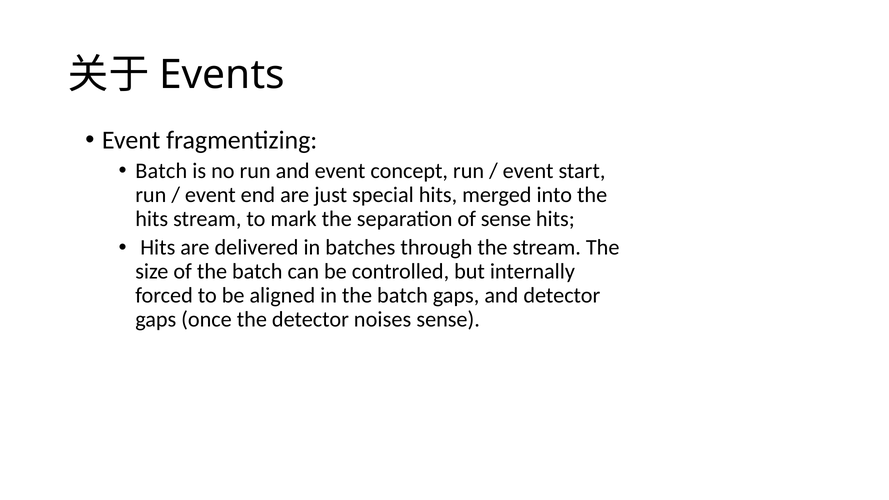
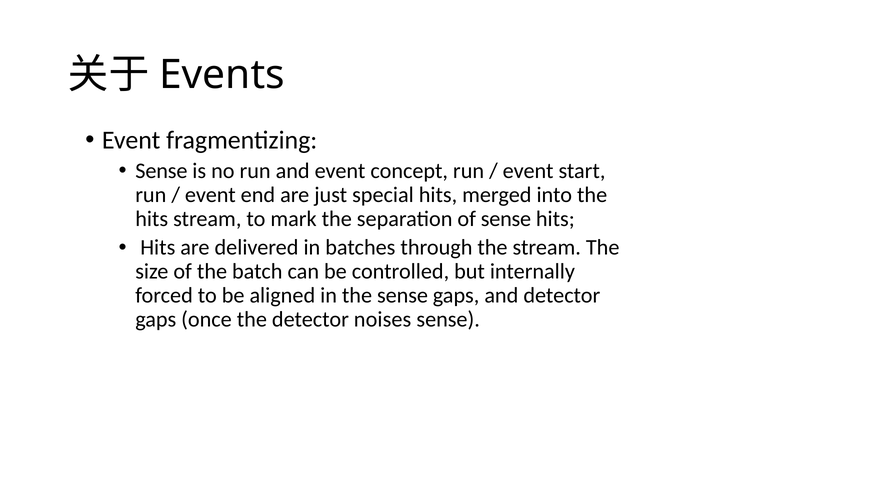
Batch: Batch -> Sense (161, 171)
in the batch: batch -> sense (403, 296)
